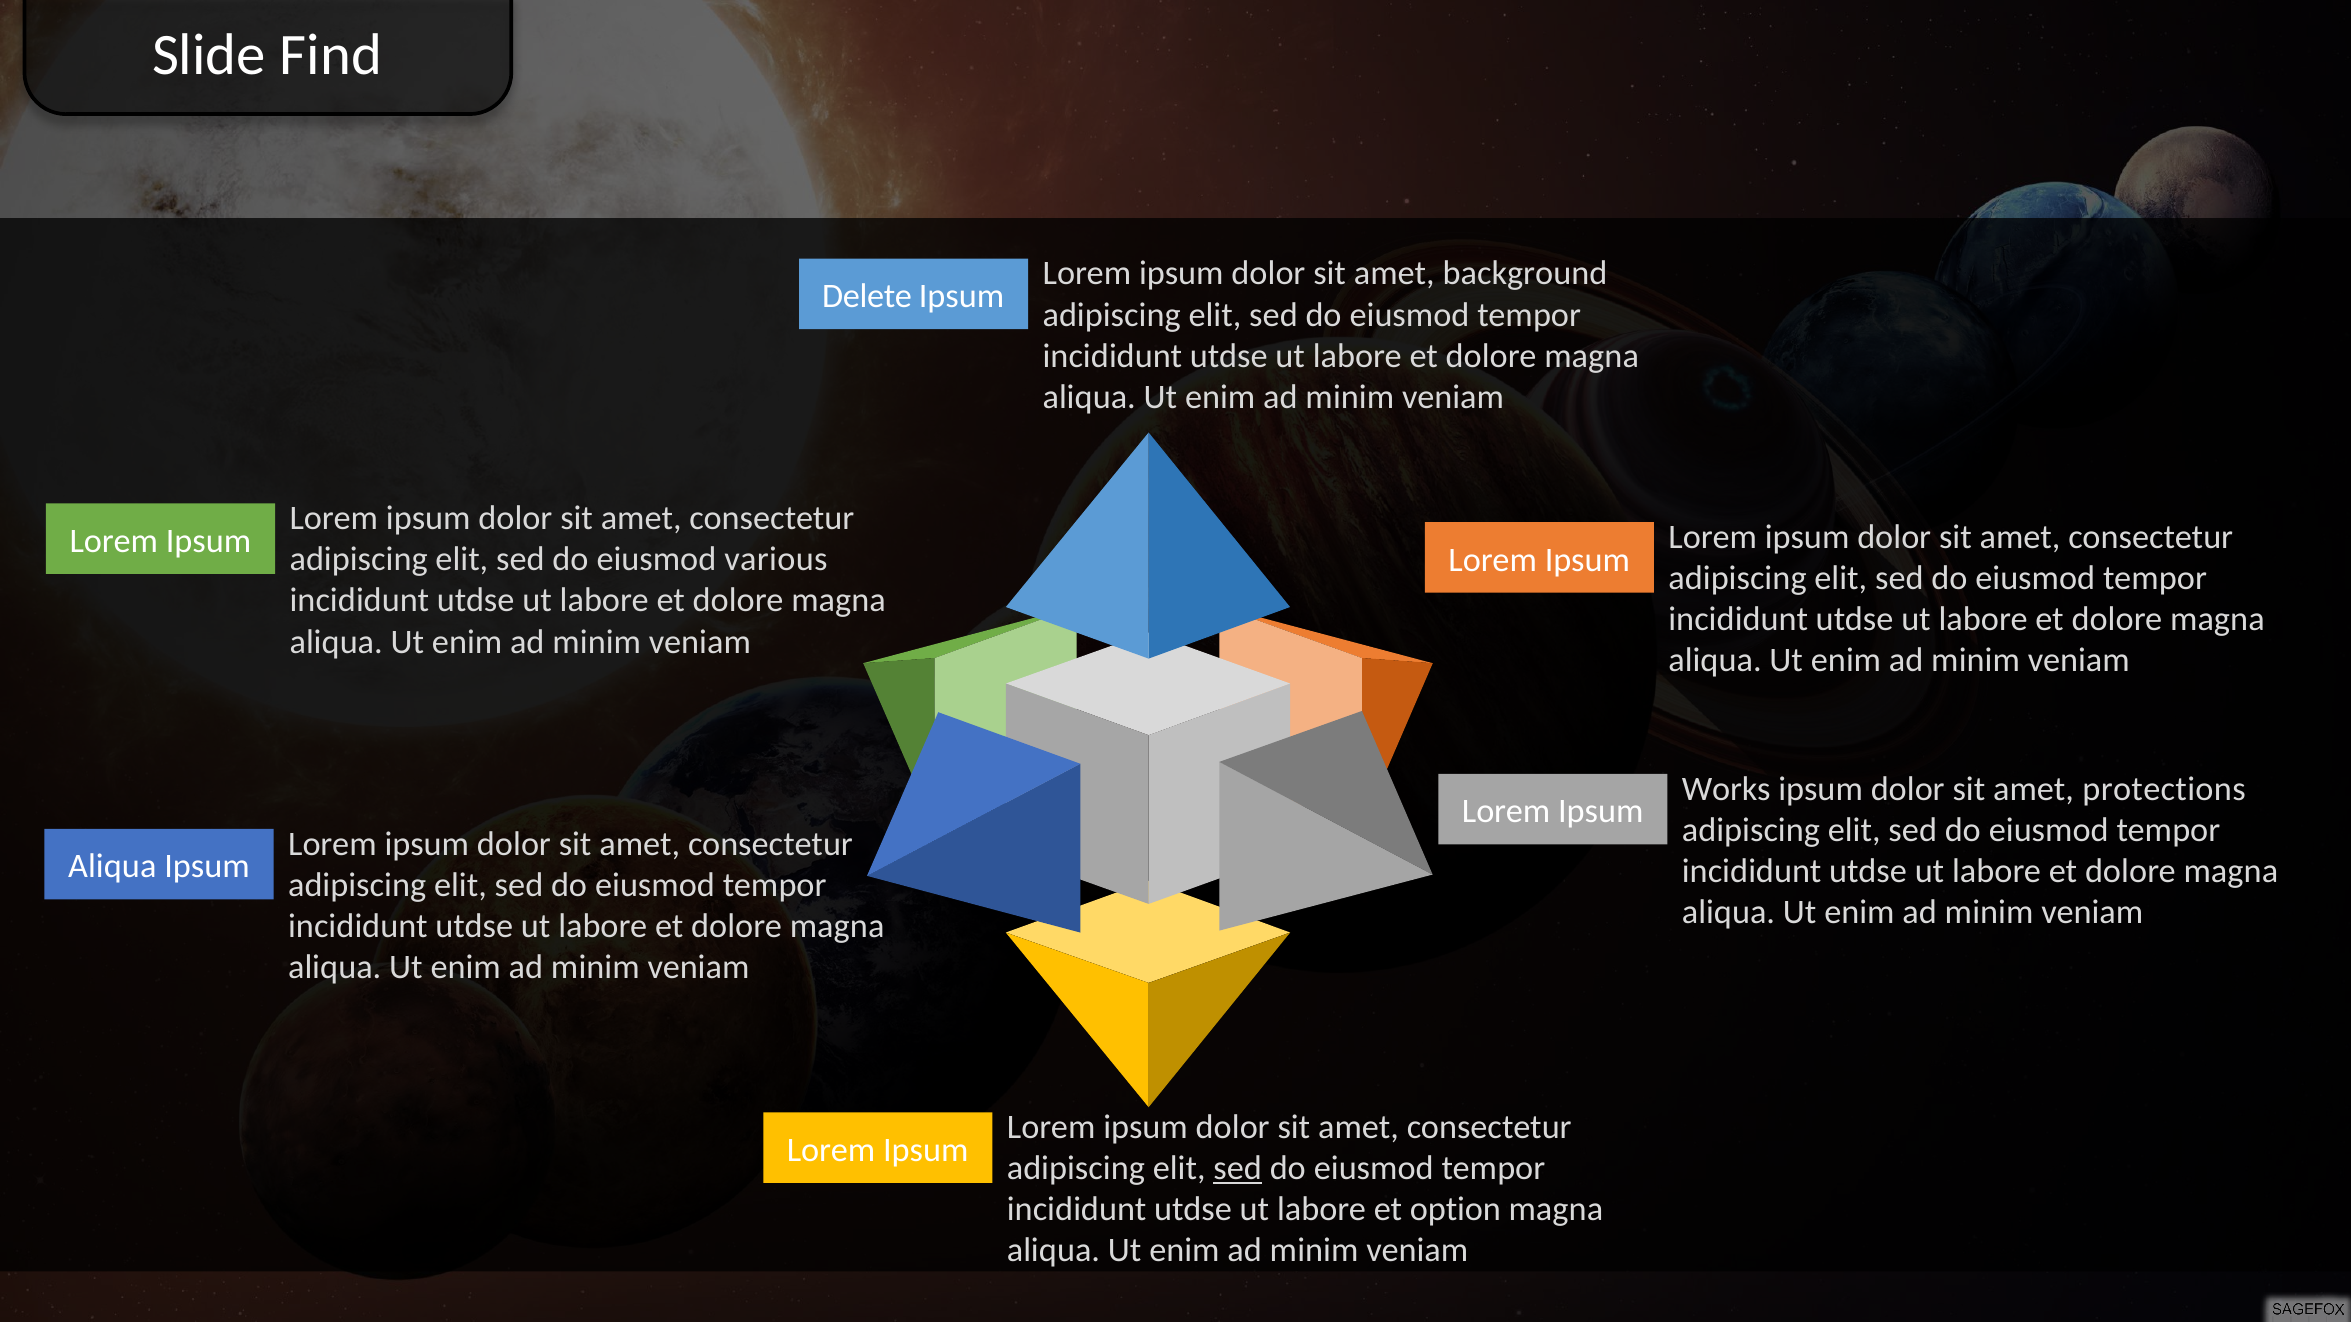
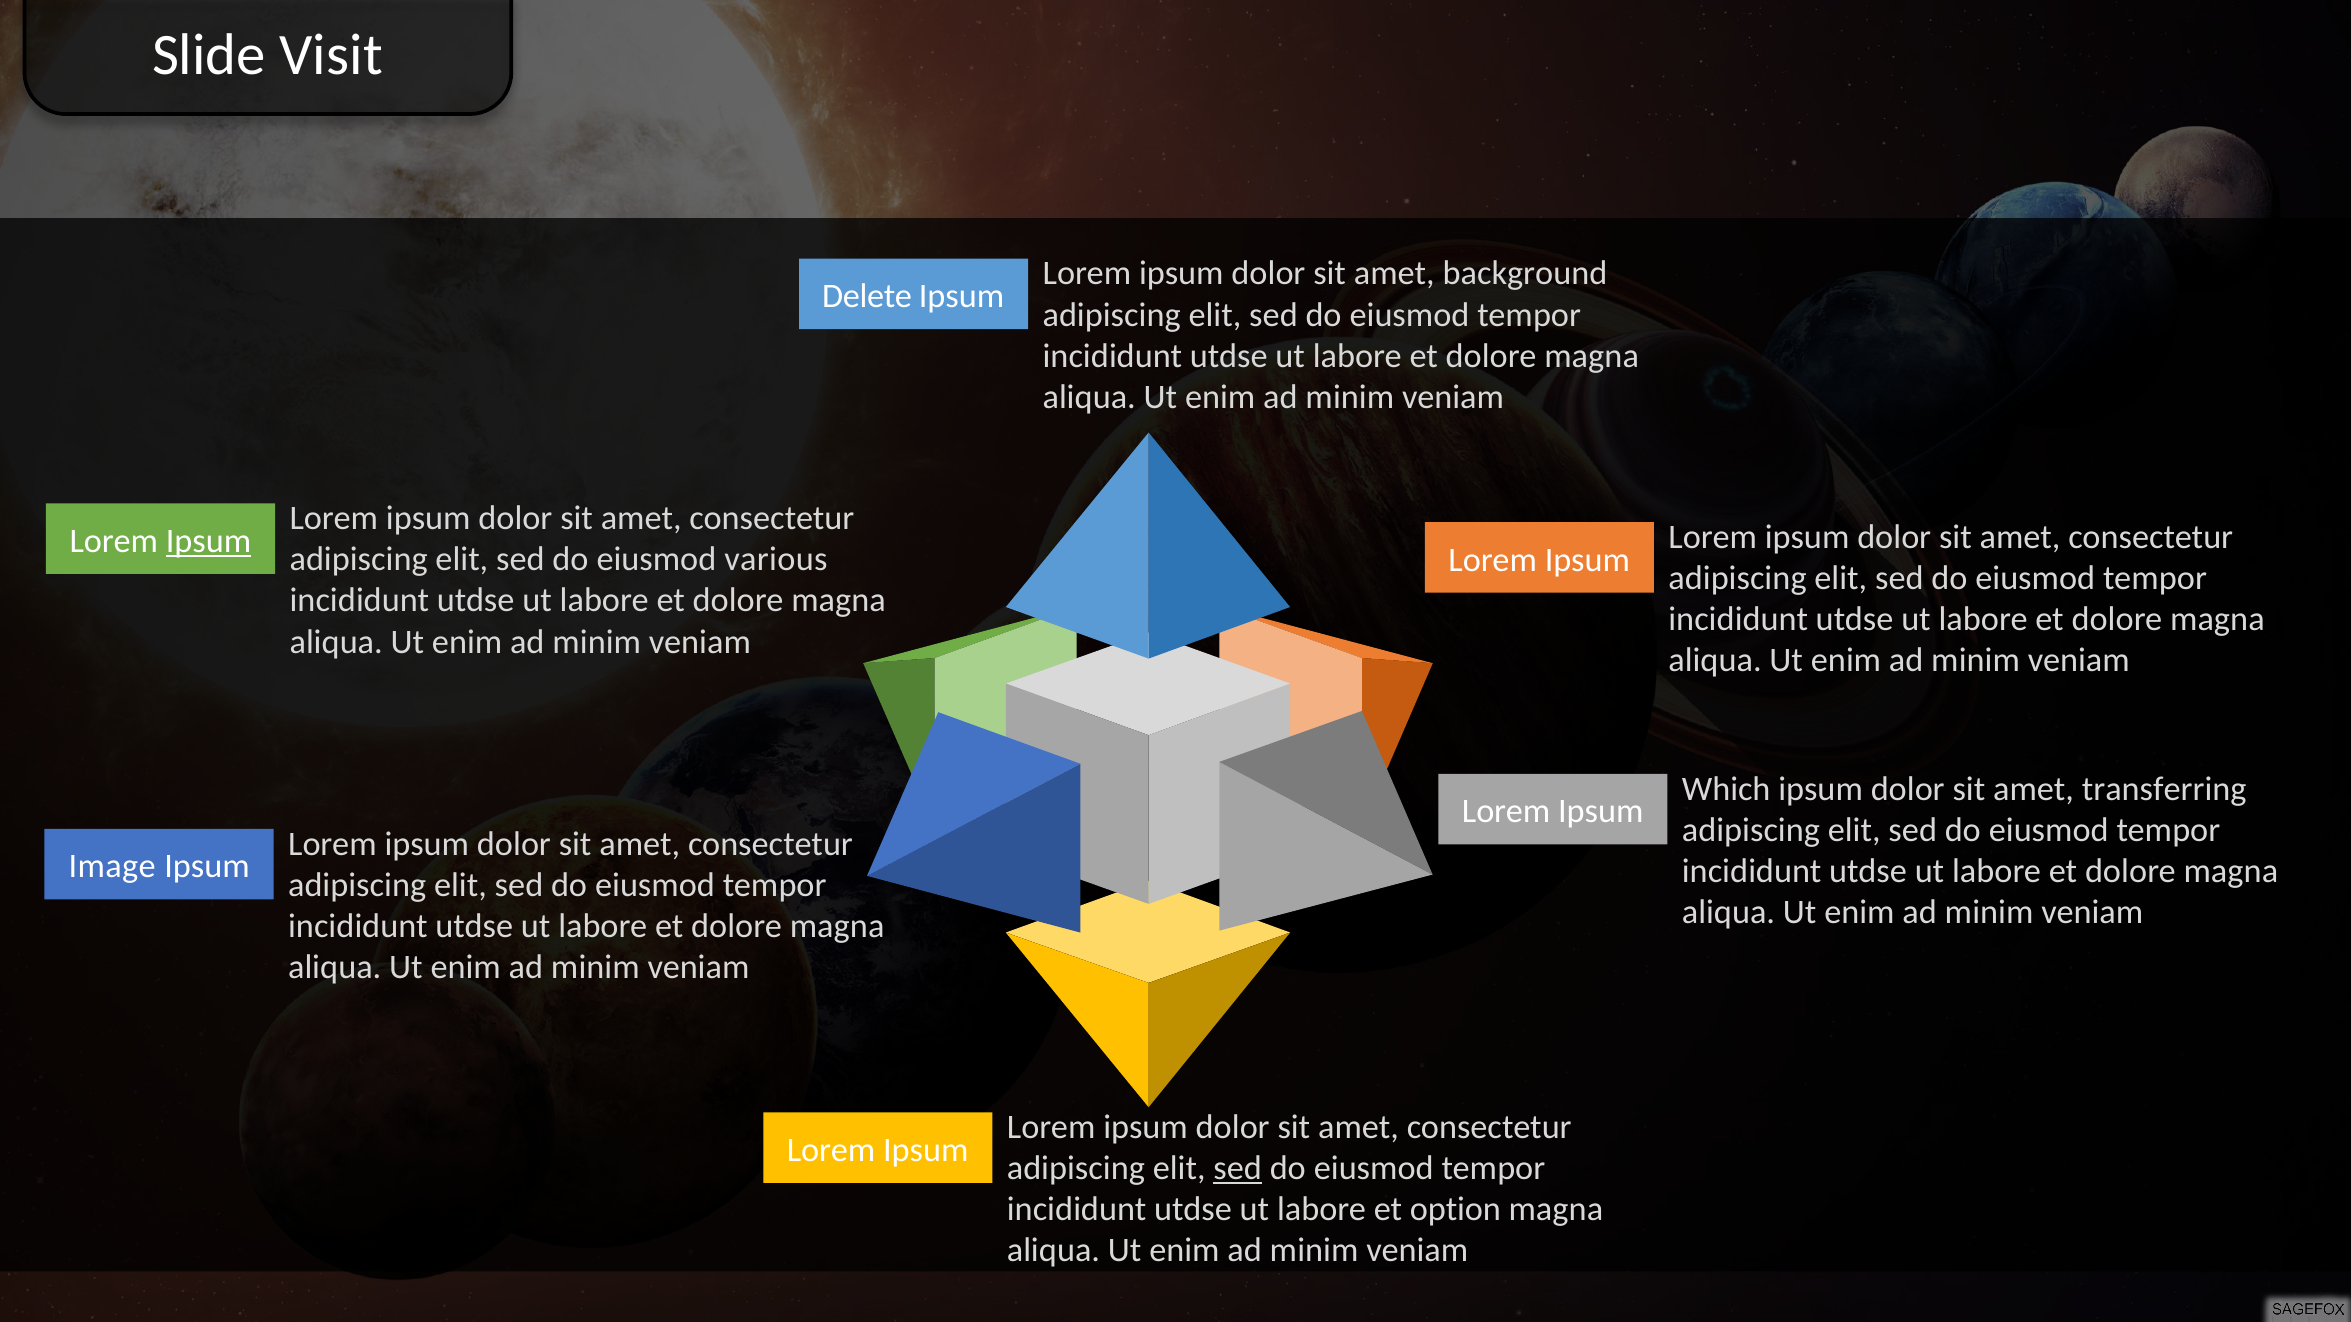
Find: Find -> Visit (331, 56)
Ipsum underline: none -> present (209, 541)
Works: Works -> Which (1726, 789)
protections: protections -> transferring (2164, 789)
Aliqua: Aliqua -> Image (112, 867)
